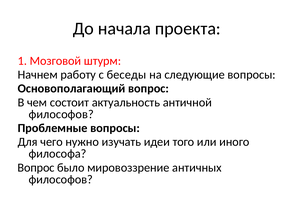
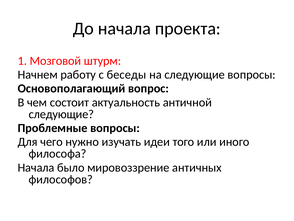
философов: философов -> следующие (61, 114)
Вопрос: Вопрос -> Начала (36, 167)
